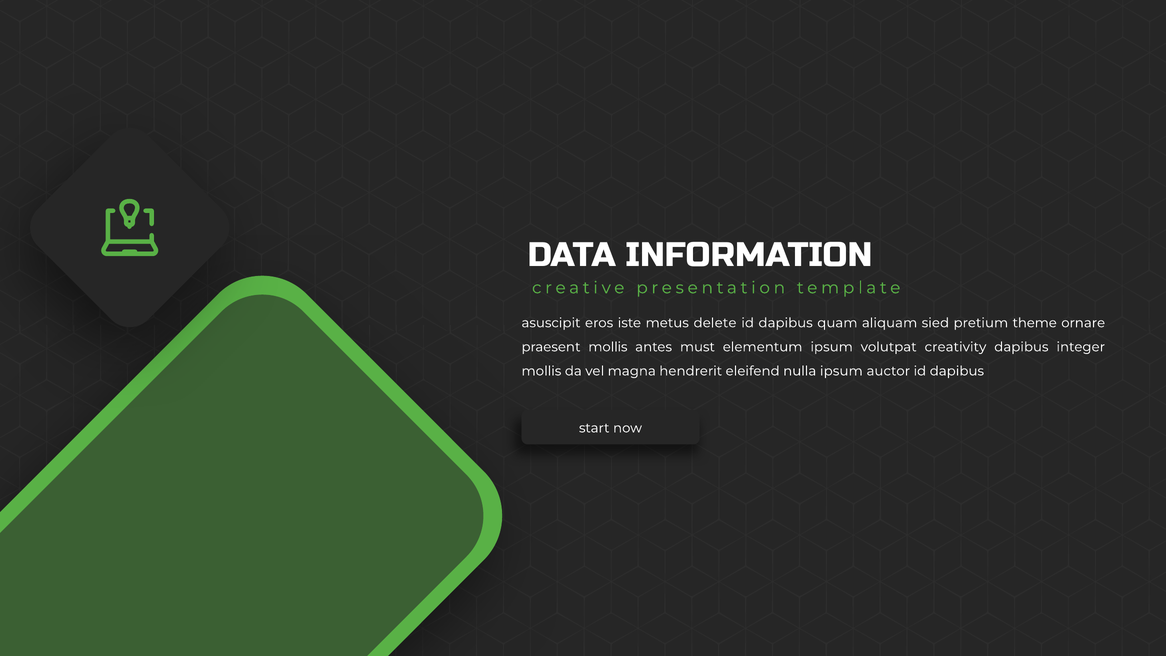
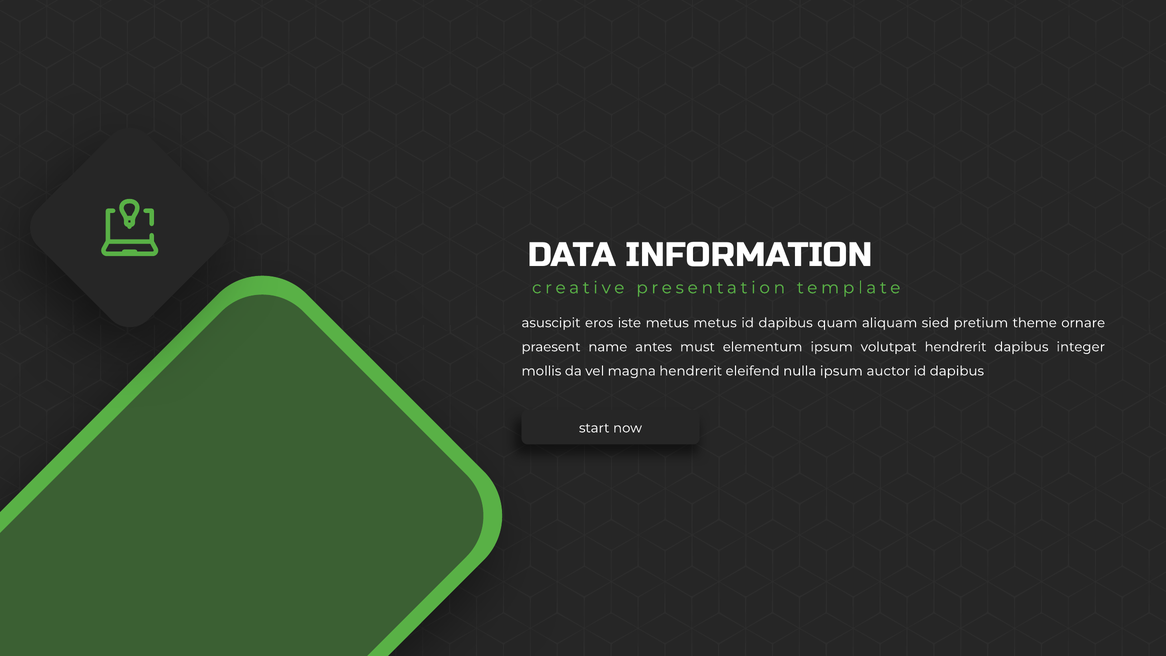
metus delete: delete -> metus (715, 323)
praesent mollis: mollis -> name (608, 347)
volutpat creativity: creativity -> hendrerit (956, 347)
